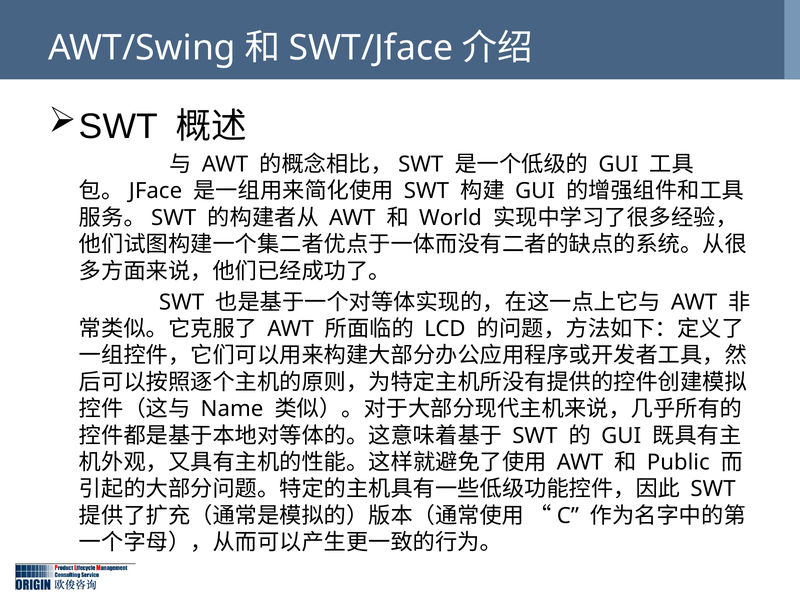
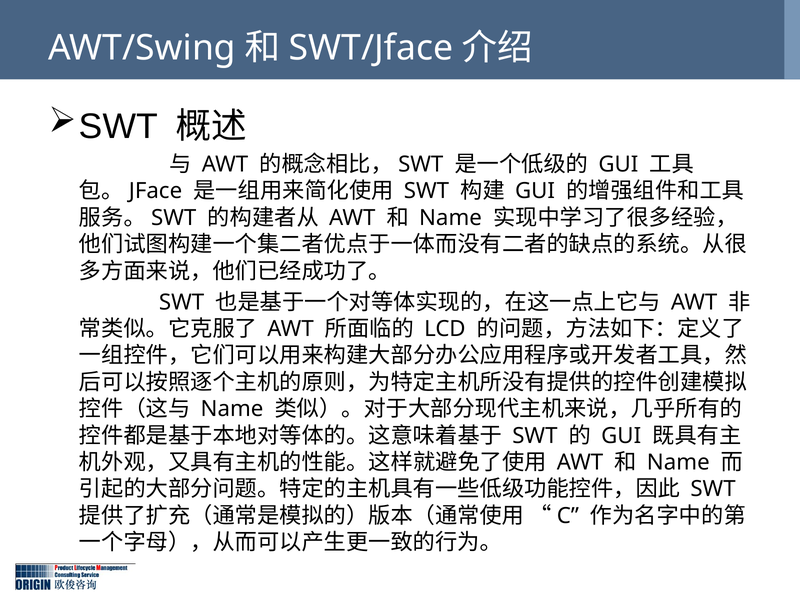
World: World -> Name (450, 218)
Public: Public -> Name (678, 462)
